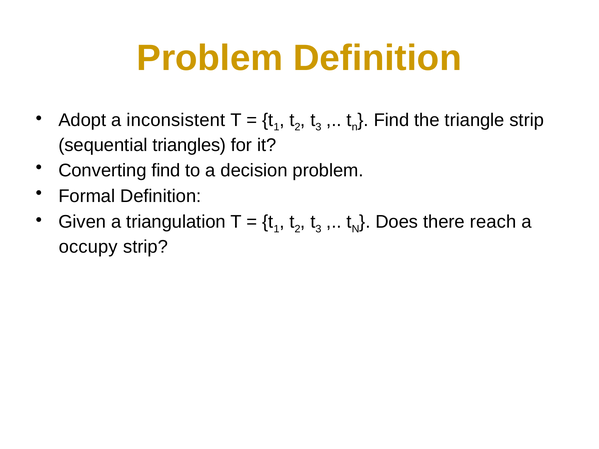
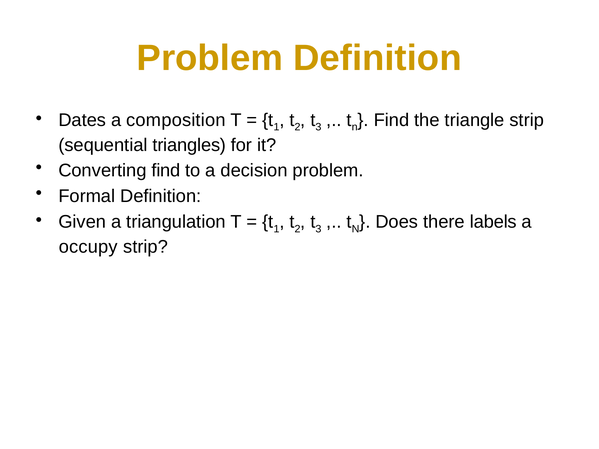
Adopt: Adopt -> Dates (82, 120)
inconsistent: inconsistent -> composition (176, 120)
reach: reach -> labels (493, 222)
